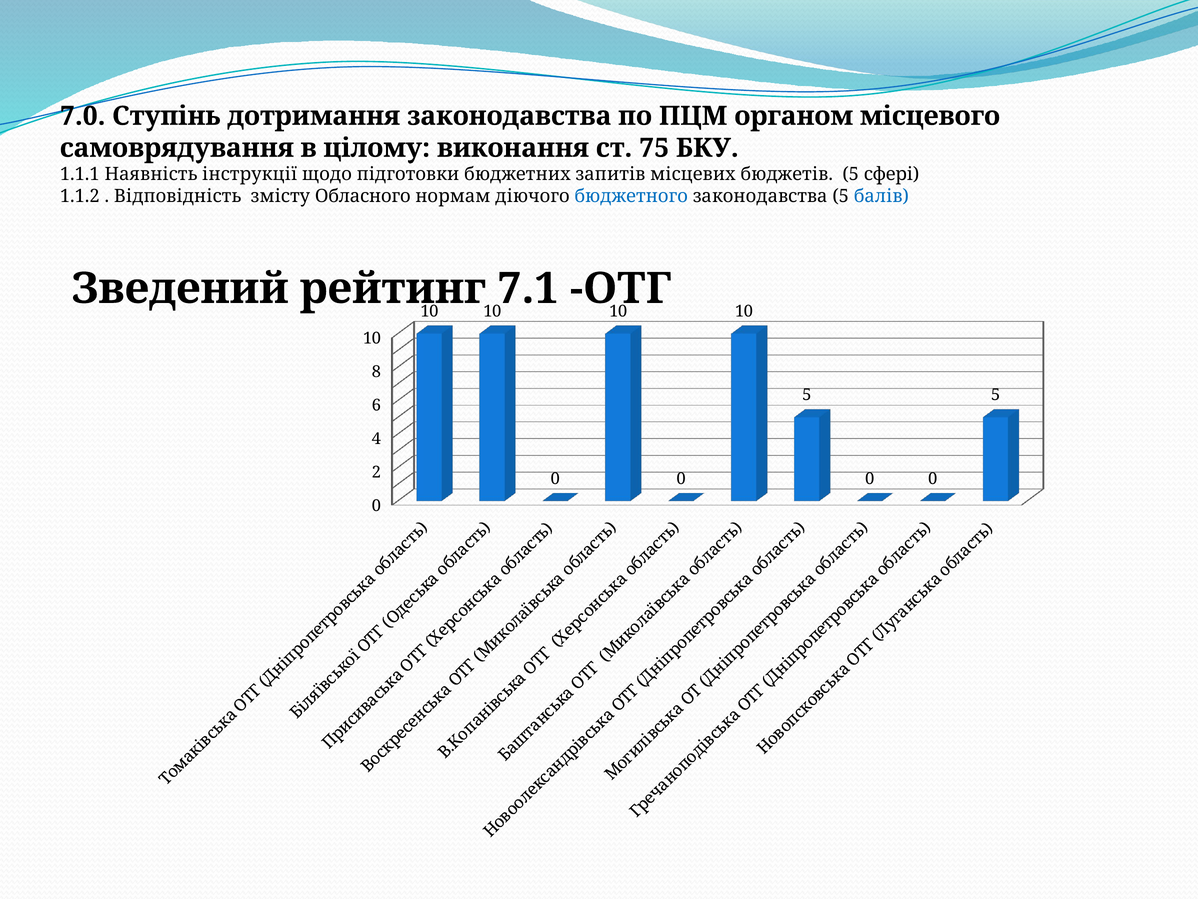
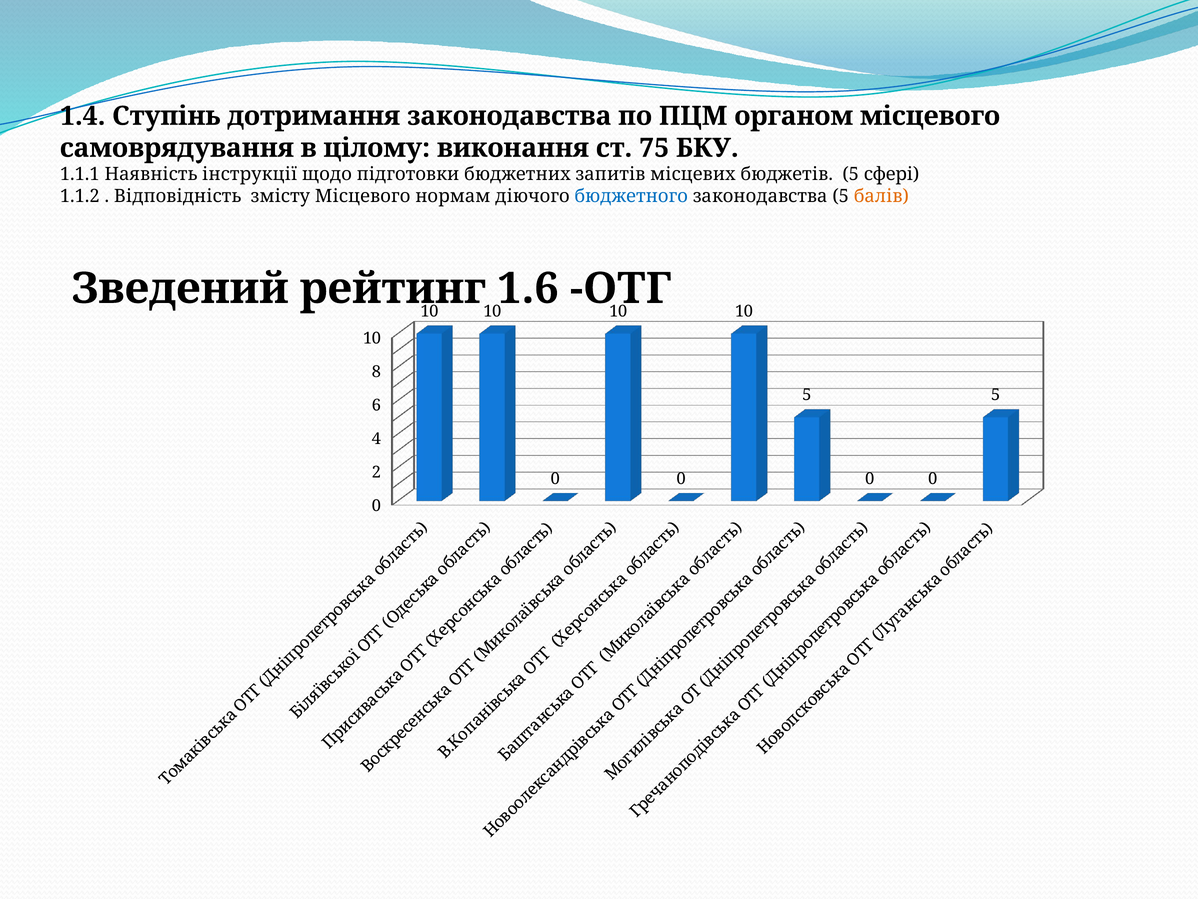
7.0: 7.0 -> 1.4 (83, 116)
змісту Обласного: Обласного -> Місцевого (363, 196)
балів colour: blue -> orange (881, 196)
7.1: 7.1 -> 1.6 (528, 288)
